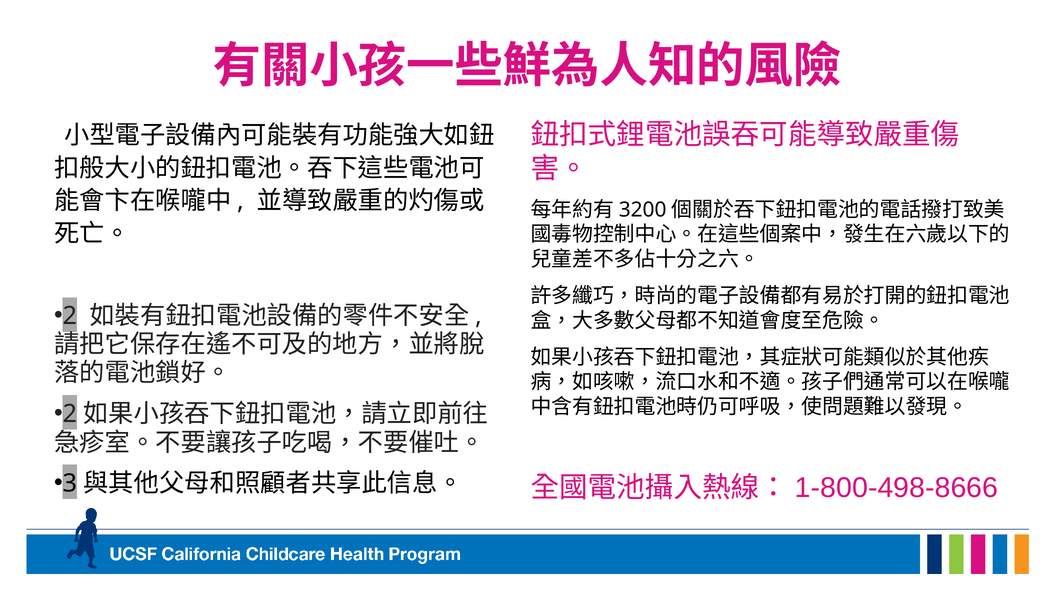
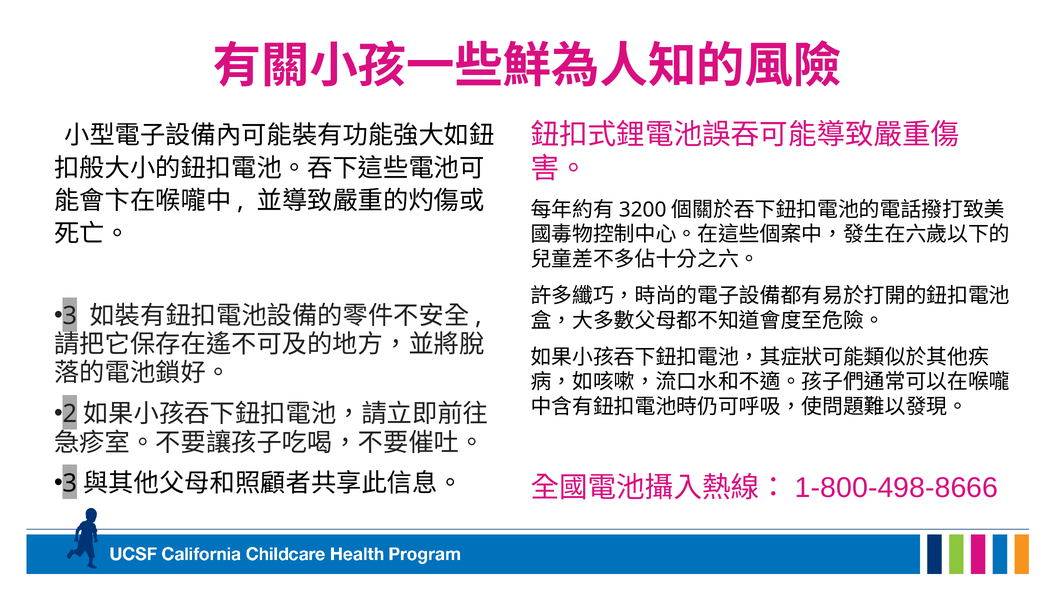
2: 2 -> 3 (70, 316)
